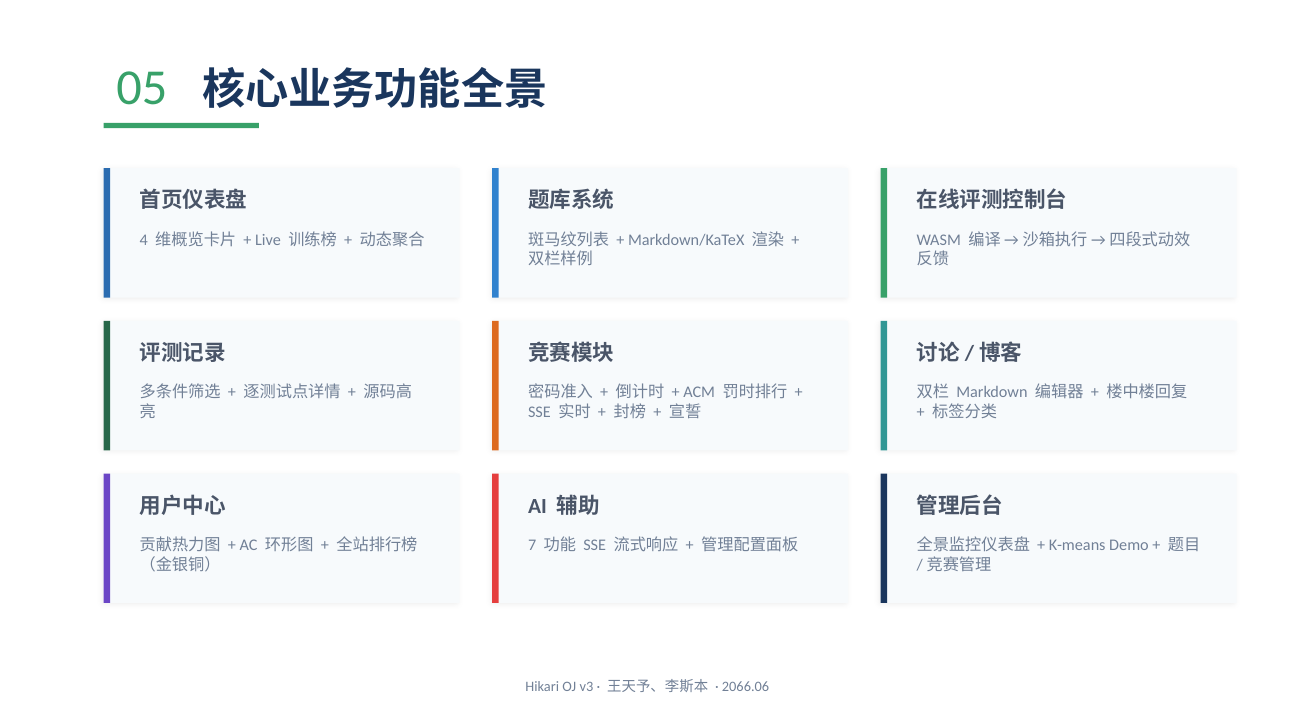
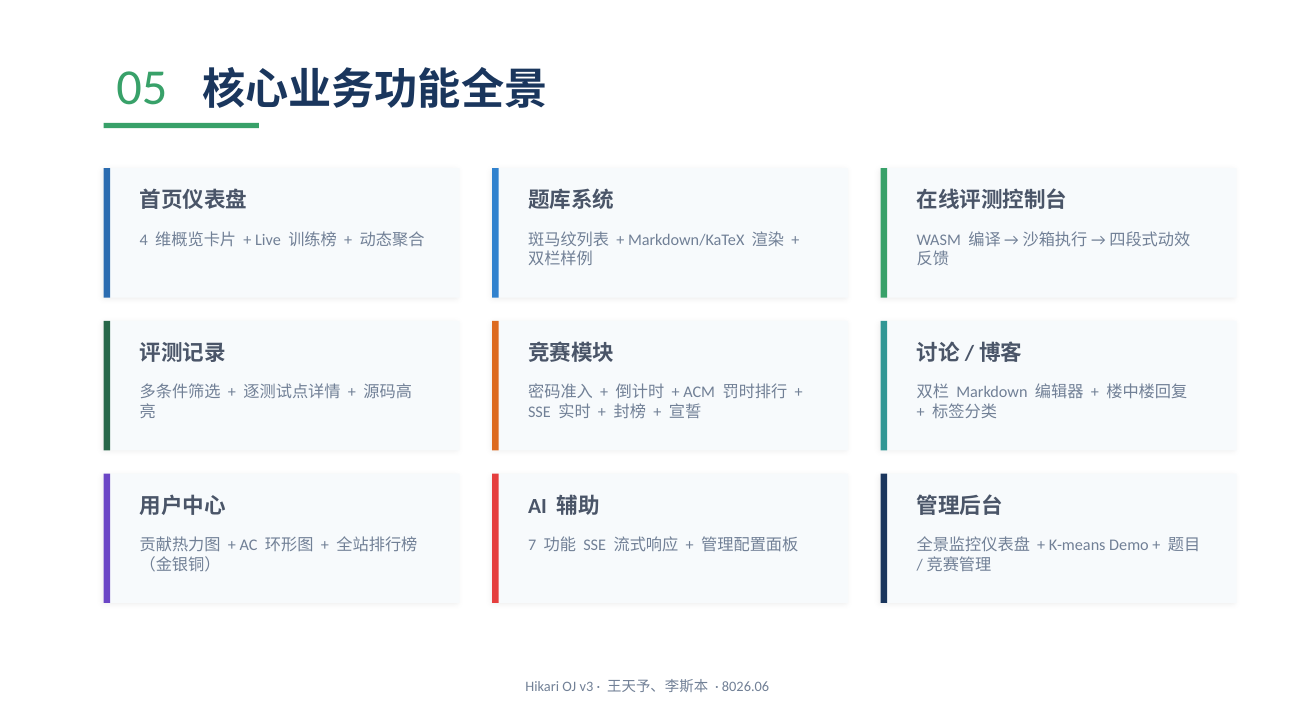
2066.06: 2066.06 -> 8026.06 (746, 687)
